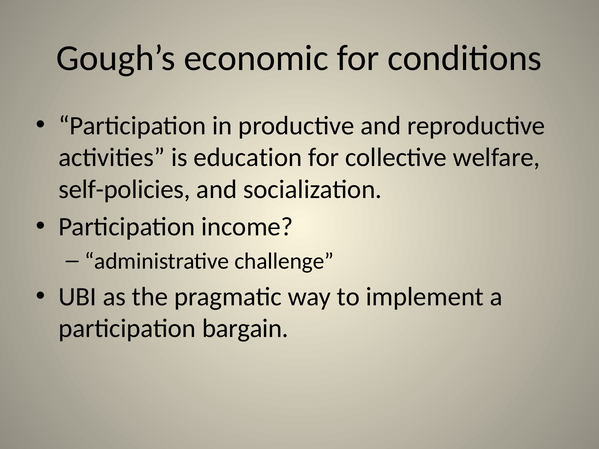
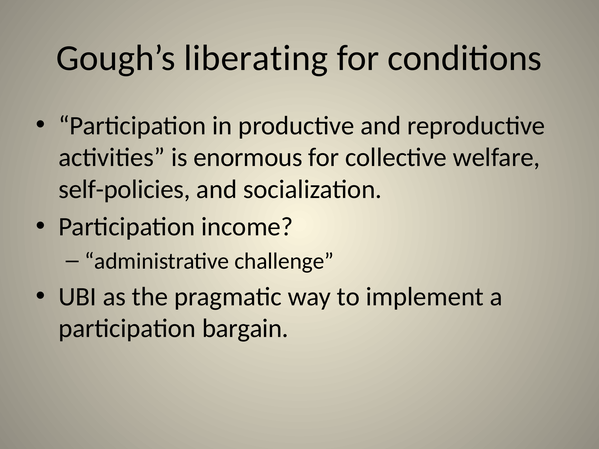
economic: economic -> liberating (256, 58)
education: education -> enormous (248, 158)
